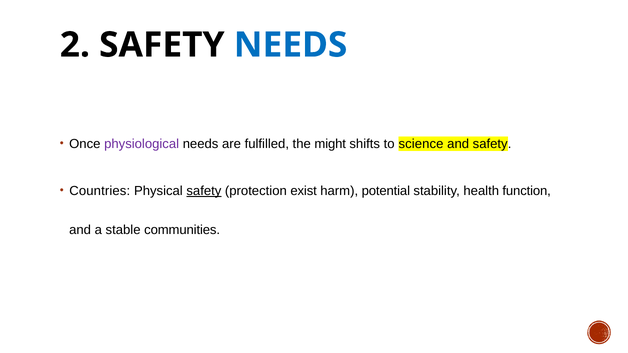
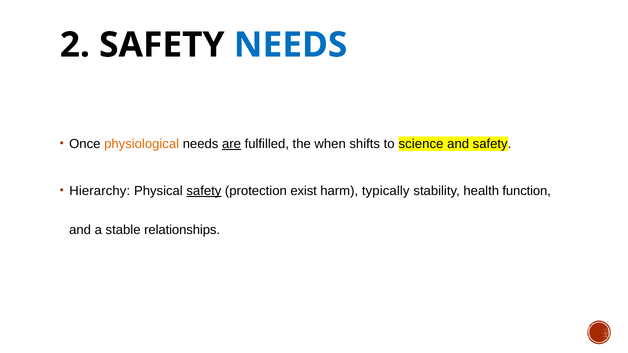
physiological colour: purple -> orange (142, 144)
are underline: none -> present (232, 144)
might: might -> when (330, 144)
Countries: Countries -> Hierarchy (100, 191)
potential: potential -> typically (386, 191)
communities: communities -> relationships (182, 230)
